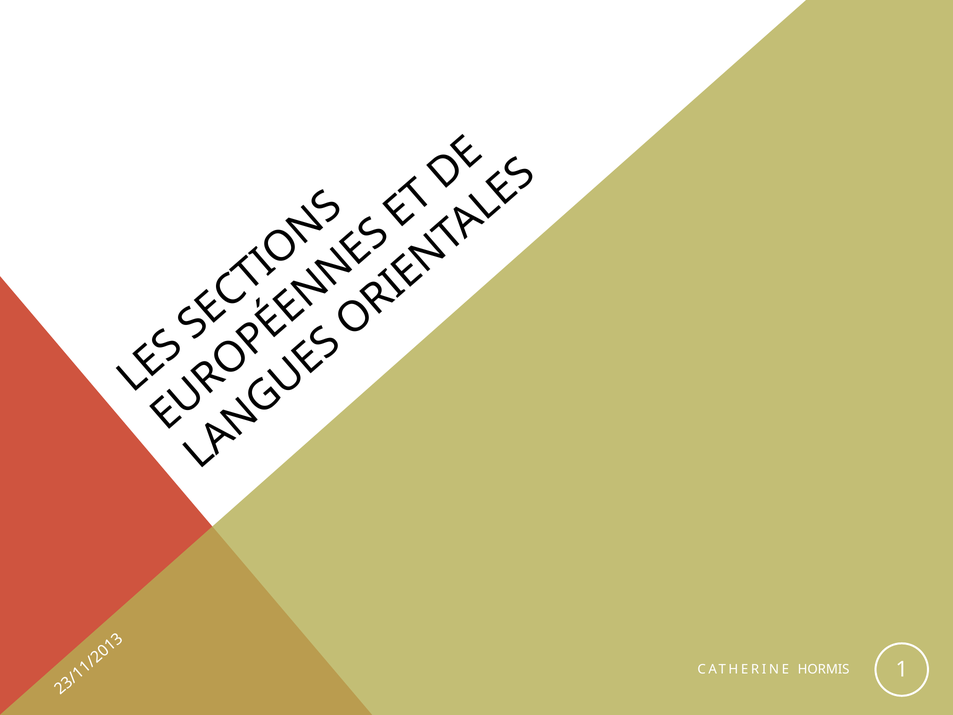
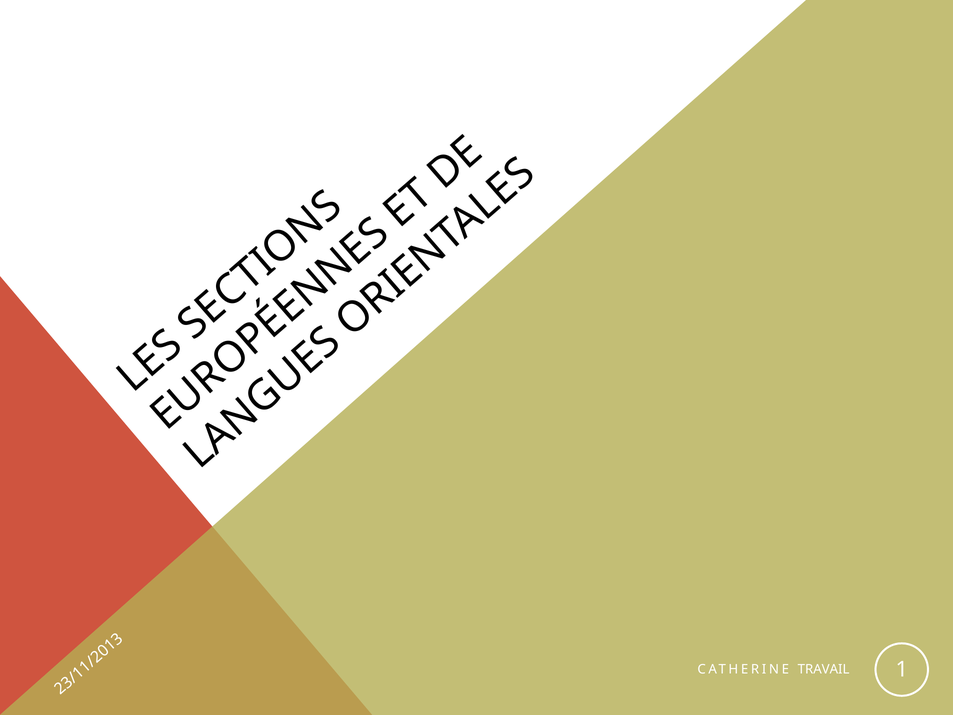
HORMIS: HORMIS -> TRAVAIL (824, 669)
